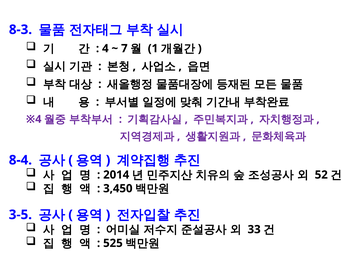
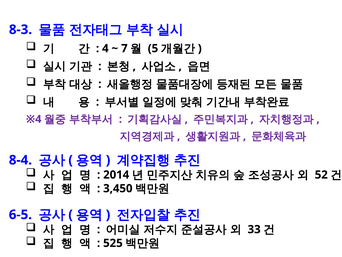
1: 1 -> 5 (153, 48)
3-5: 3-5 -> 6-5 (20, 214)
